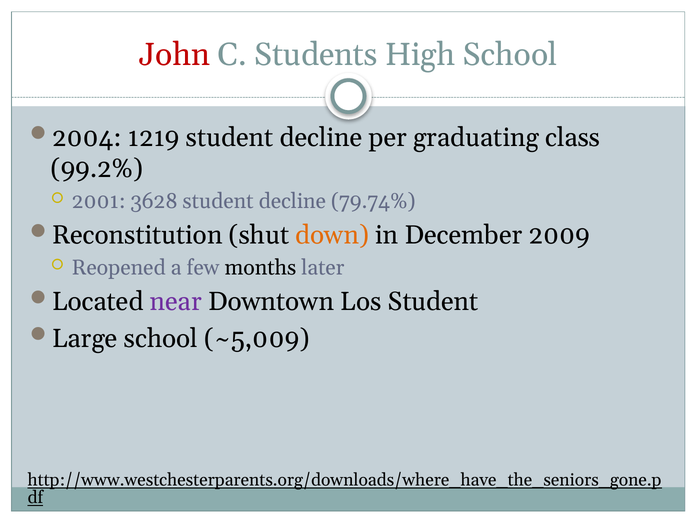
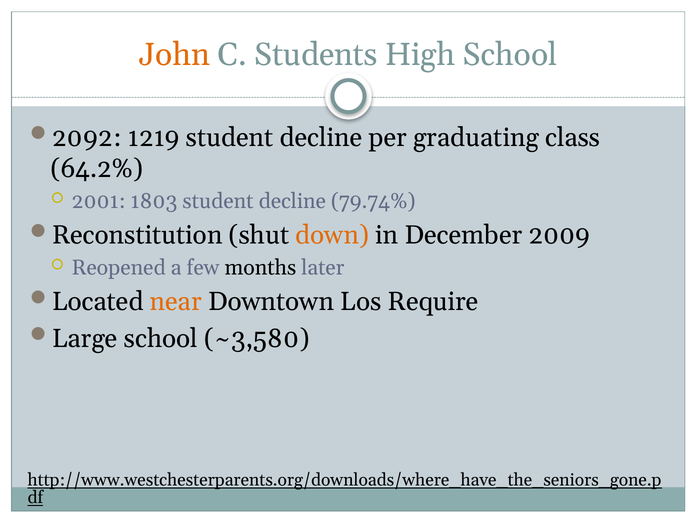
John colour: red -> orange (174, 55)
2004: 2004 -> 2092 (87, 137)
99.2%: 99.2% -> 64.2% (97, 169)
3628: 3628 -> 1803 (154, 201)
near colour: purple -> orange (176, 302)
Los Student: Student -> Require (433, 302)
~5,009: ~5,009 -> ~3,580 (257, 338)
